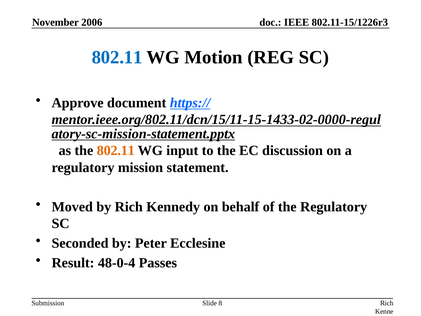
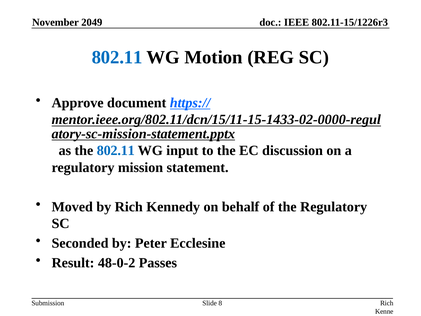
2006: 2006 -> 2049 (92, 22)
802.11 colour: orange -> blue (116, 150)
48-0-4: 48-0-4 -> 48-0-2 (117, 263)
